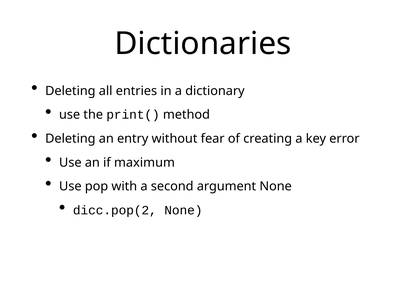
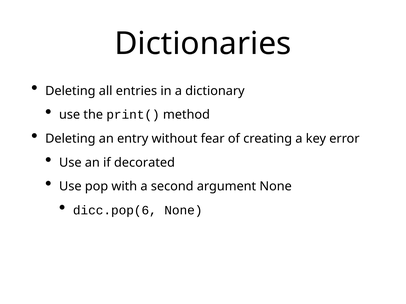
maximum: maximum -> decorated (145, 163)
dicc.pop(2: dicc.pop(2 -> dicc.pop(6 (115, 211)
